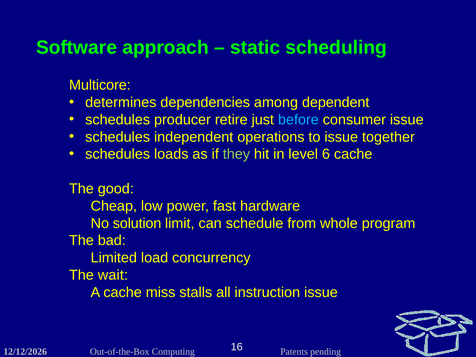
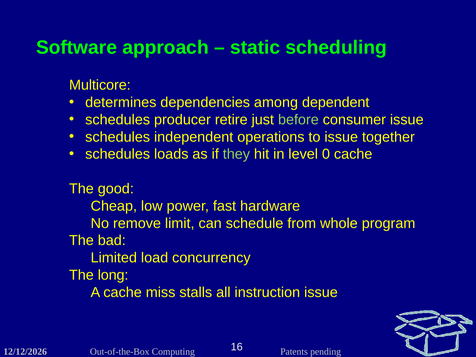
before colour: light blue -> light green (298, 120)
6: 6 -> 0 (326, 154)
solution: solution -> remove (137, 223)
wait: wait -> long (113, 275)
